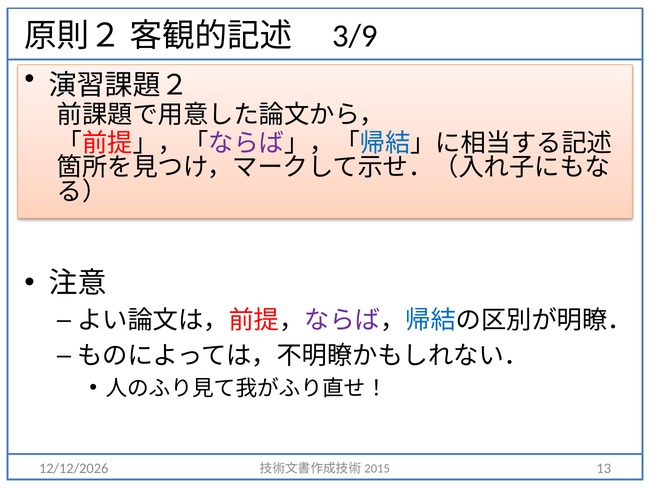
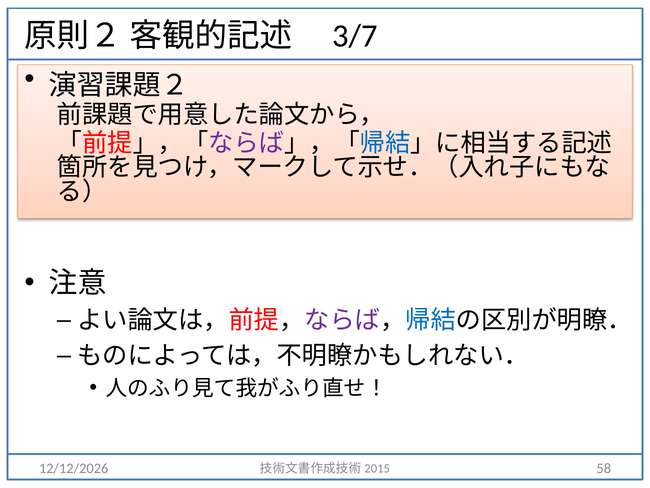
3/9: 3/9 -> 3/7 (355, 36)
13: 13 -> 58 (604, 468)
